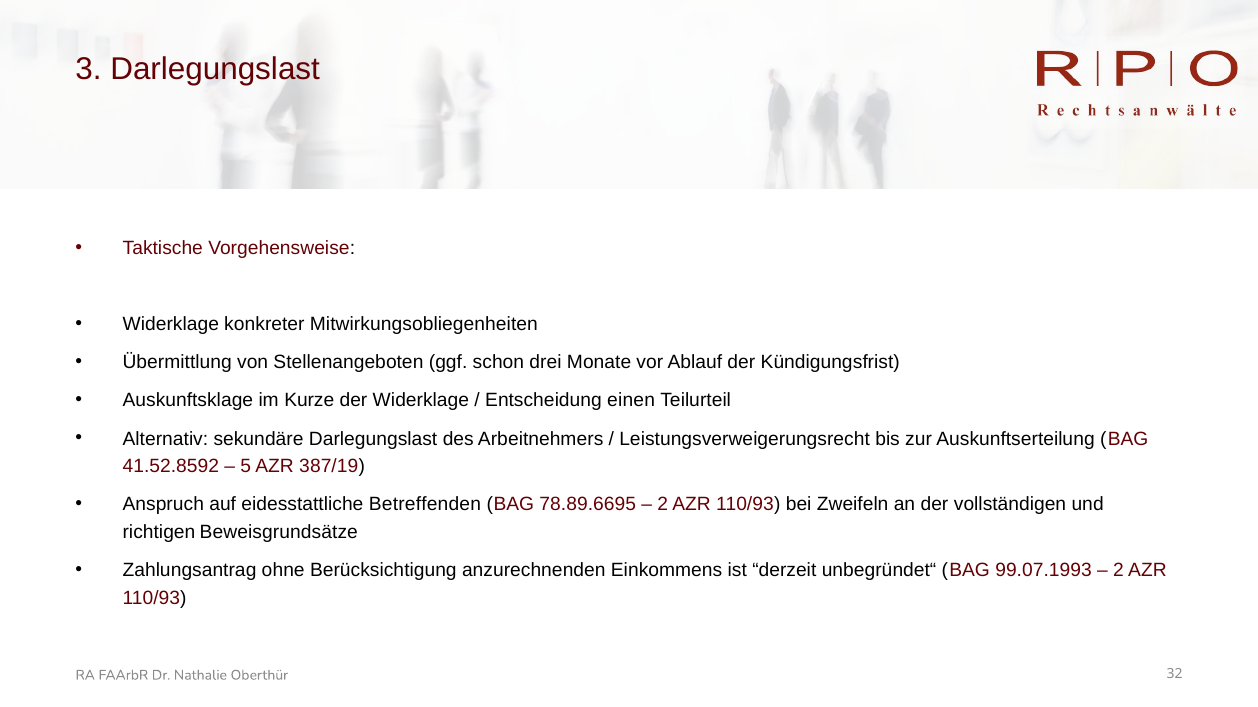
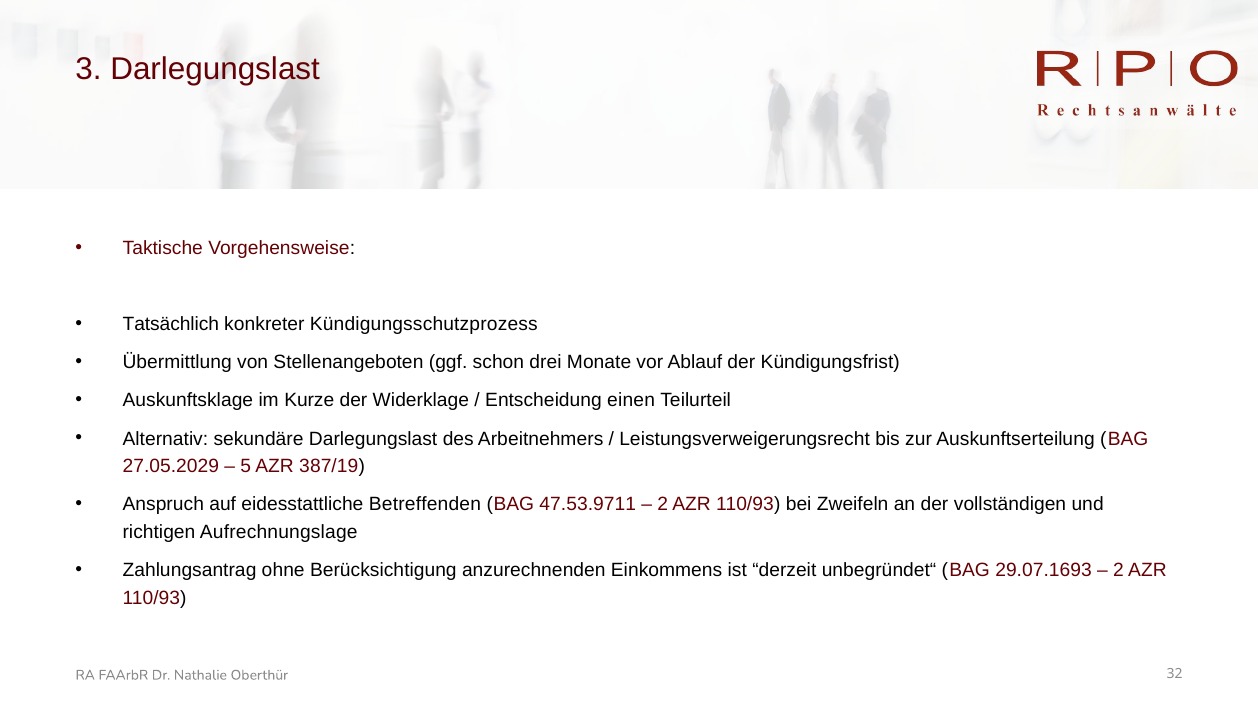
Widerklage: Widerklage -> Tatsächlich (171, 325)
Mitwirkungsobliegenheiten: Mitwirkungsobliegenheiten -> Kündigungsschutzprozess (424, 325)
41.52.8592: 41.52.8592 -> 27.05.2029 (171, 467)
78.89.6695: 78.89.6695 -> 47.53.9711 (588, 505)
Beweisgrundsätze: Beweisgrundsätze -> Aufrechnungslage (279, 533)
99.07.1993: 99.07.1993 -> 29.07.1693 (1044, 571)
